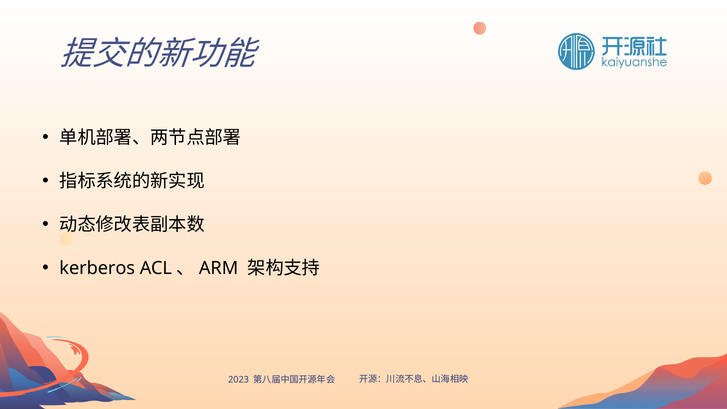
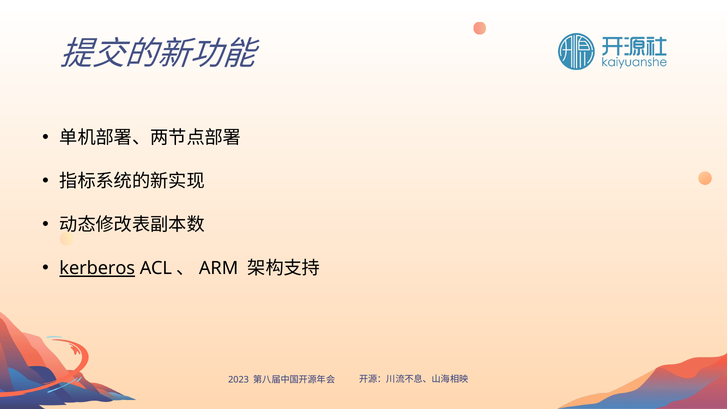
kerberos underline: none -> present (97, 268)
